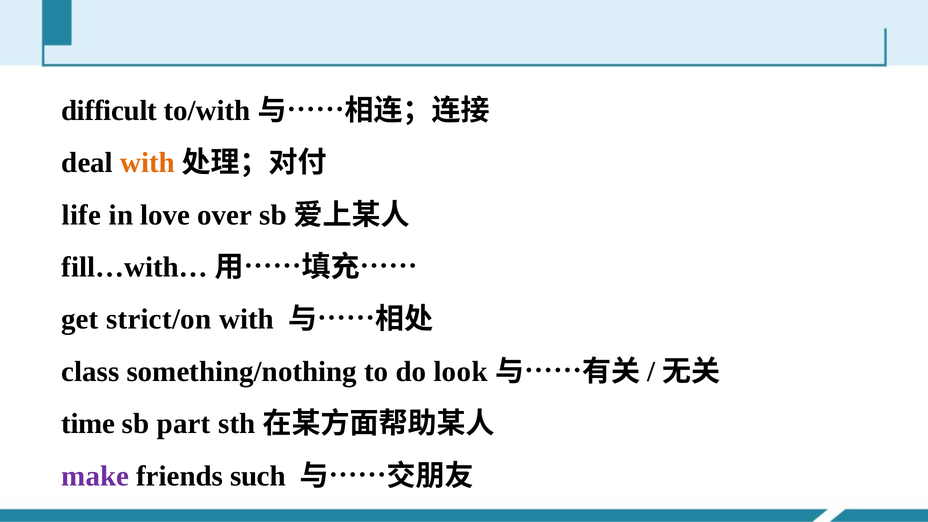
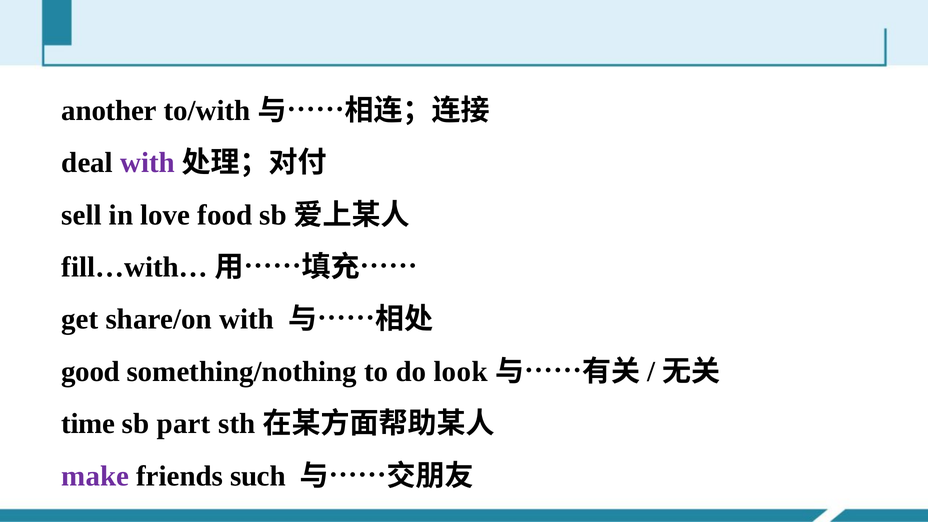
difficult: difficult -> another (109, 111)
with colour: orange -> purple (148, 163)
life: life -> sell (82, 215)
over: over -> food (225, 215)
strict/on: strict/on -> share/on (159, 319)
class: class -> good (91, 372)
